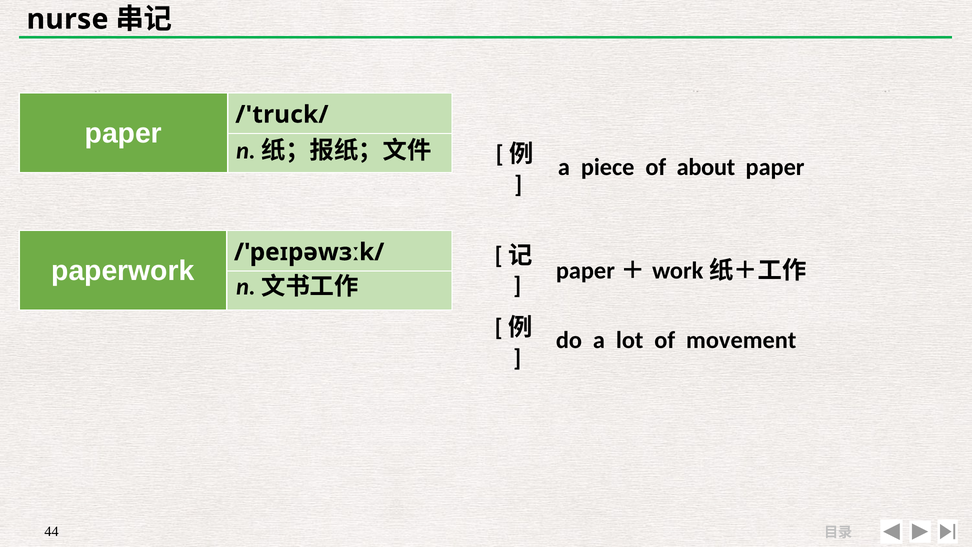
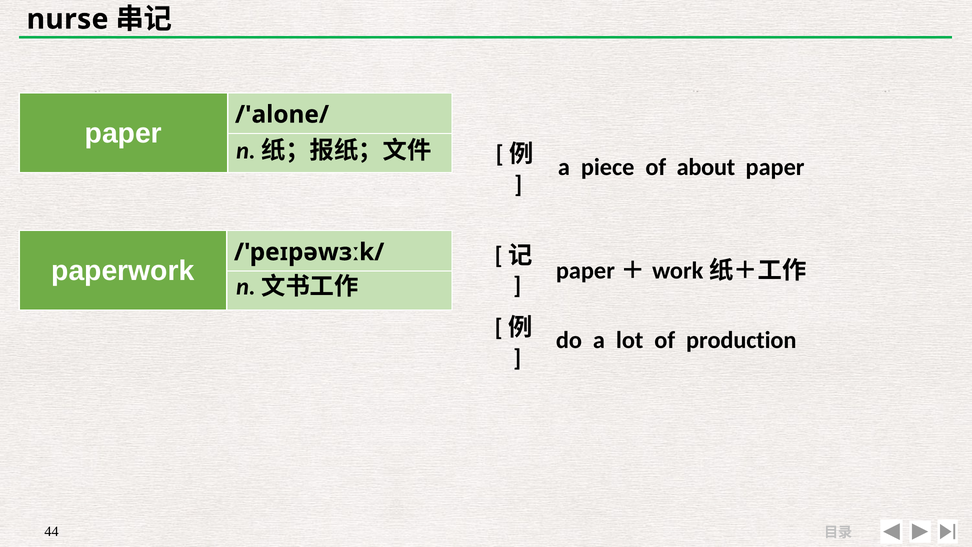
/'truck/: /'truck/ -> /'alone/ (282, 115)
movement: movement -> production (741, 340)
